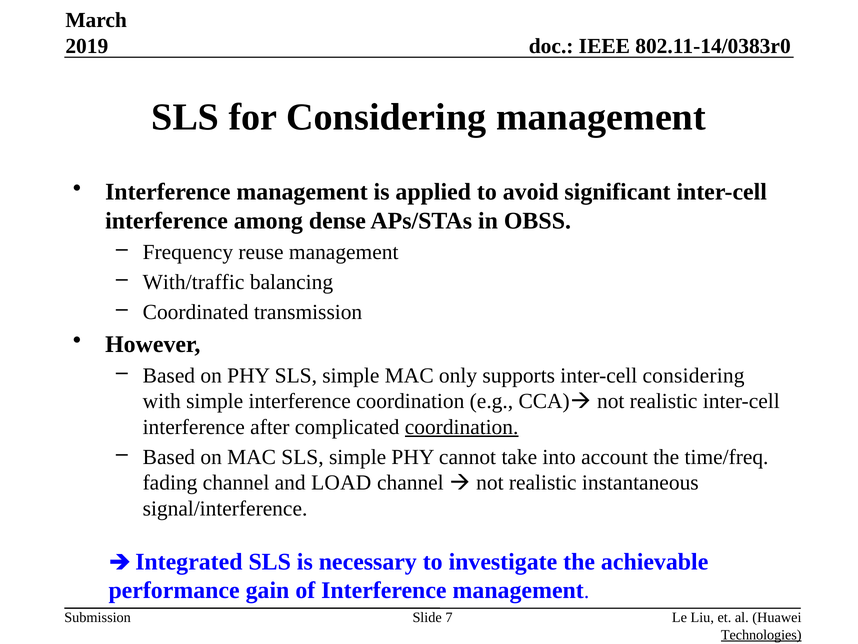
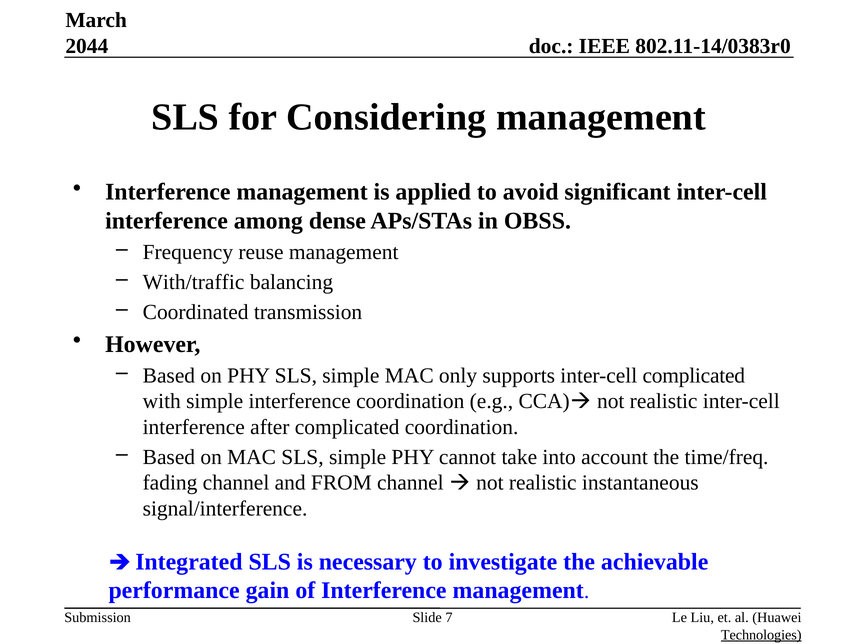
2019: 2019 -> 2044 (87, 46)
inter-cell considering: considering -> complicated (694, 375)
coordination underline: present -> none (462, 427)
LOAD: LOAD -> FROM (341, 483)
